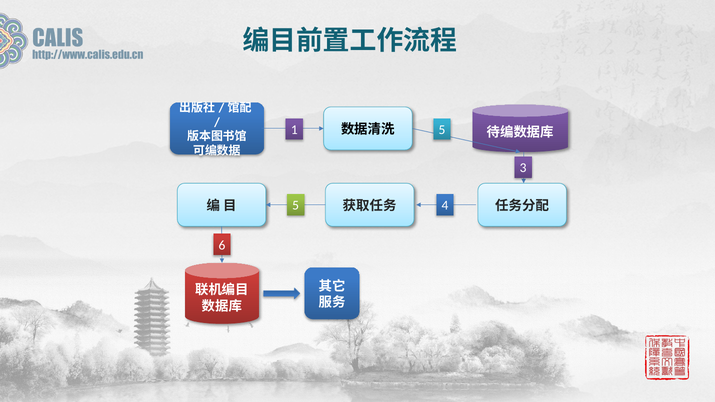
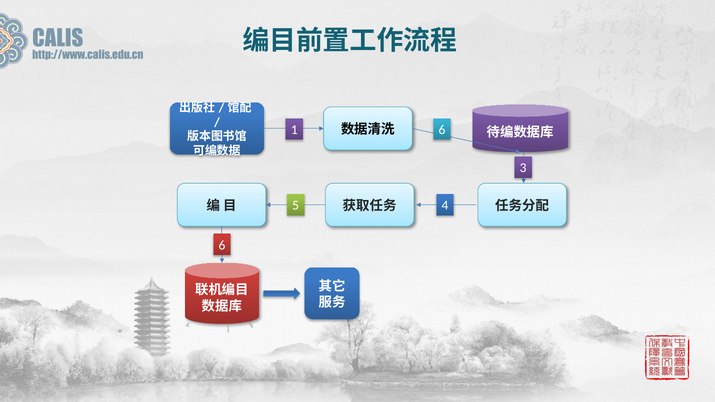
1 5: 5 -> 6 (442, 130)
